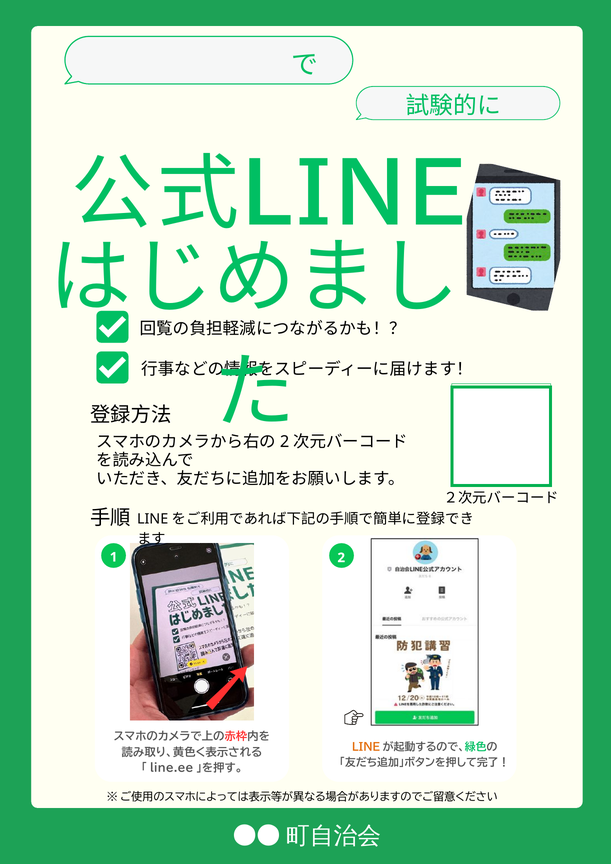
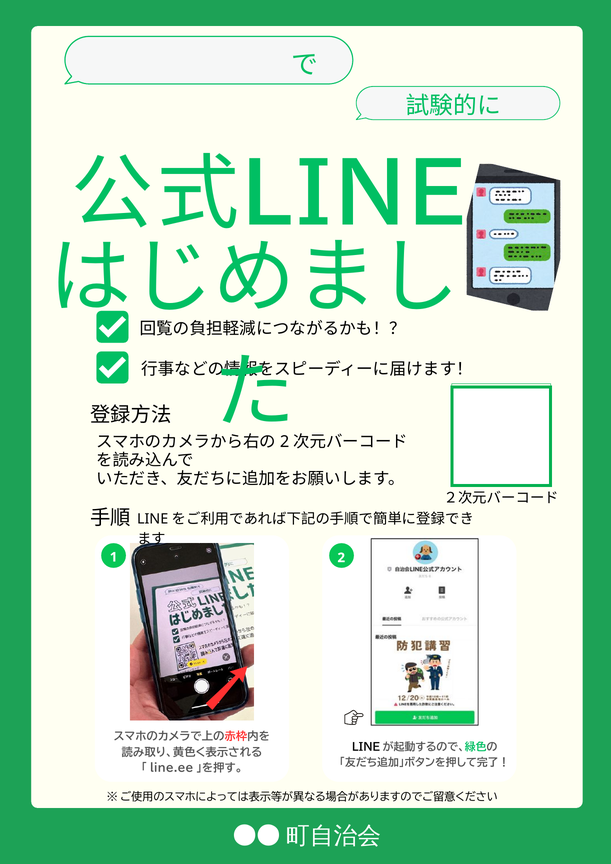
LINE colour: orange -> black (366, 748)
